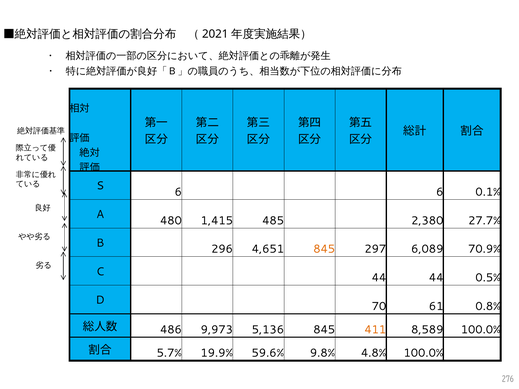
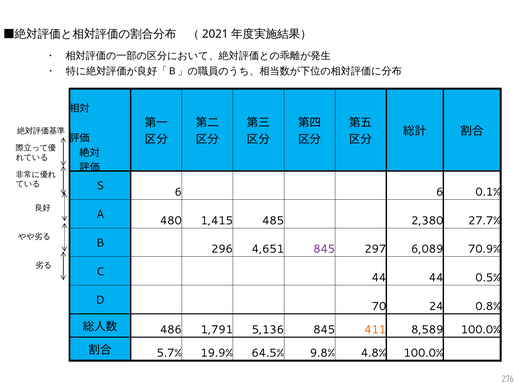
845 colour: orange -> purple (324, 249)
61: 61 -> 24 (436, 306)
9,973: 9,973 -> 1,791 (217, 330)
59.6%: 59.6% -> 64.5% (268, 353)
